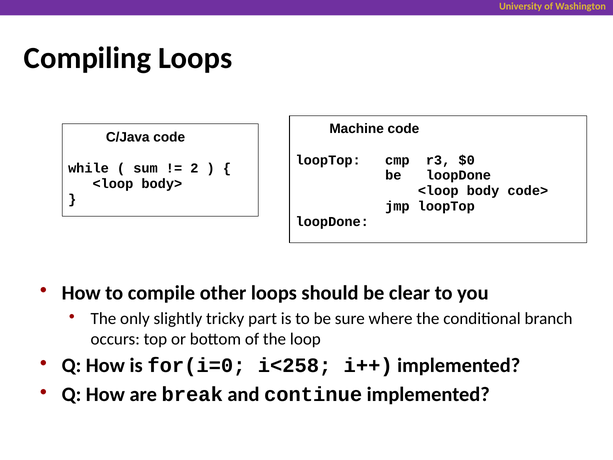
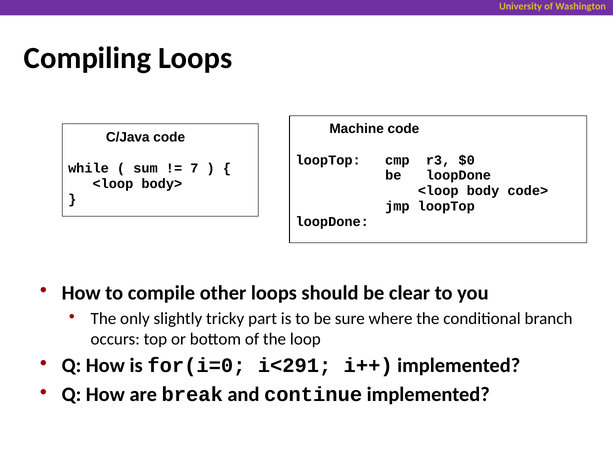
2: 2 -> 7 (194, 168)
i<258: i<258 -> i<291 (295, 365)
